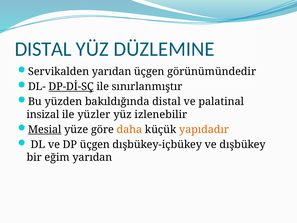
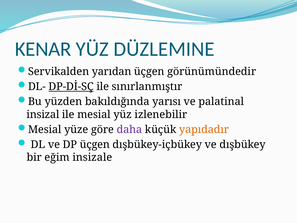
DISTAL: DISTAL -> KENAR (43, 49)
bakıldığında distal: distal -> yarısı (167, 102)
ile yüzler: yüzler -> mesial (94, 114)
Mesial underline: present -> none (45, 129)
daha colour: orange -> purple (129, 129)
eğim yarıdan: yarıdan -> insizale (92, 157)
